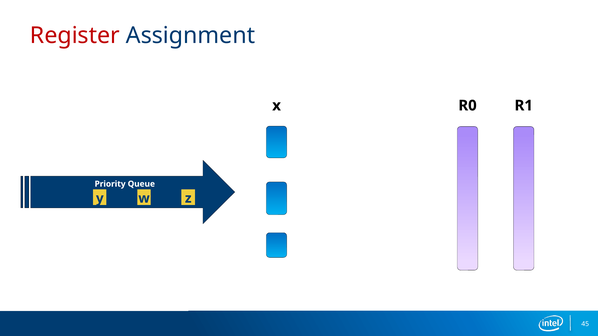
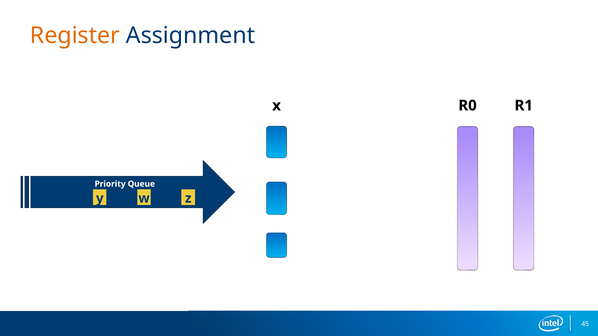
Register colour: red -> orange (75, 36)
